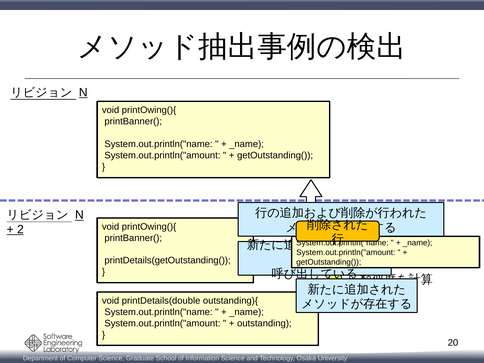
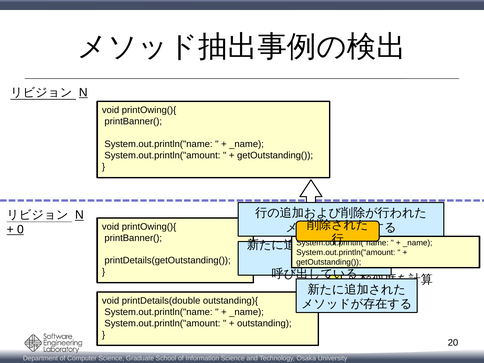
2: 2 -> 0 (20, 229)
